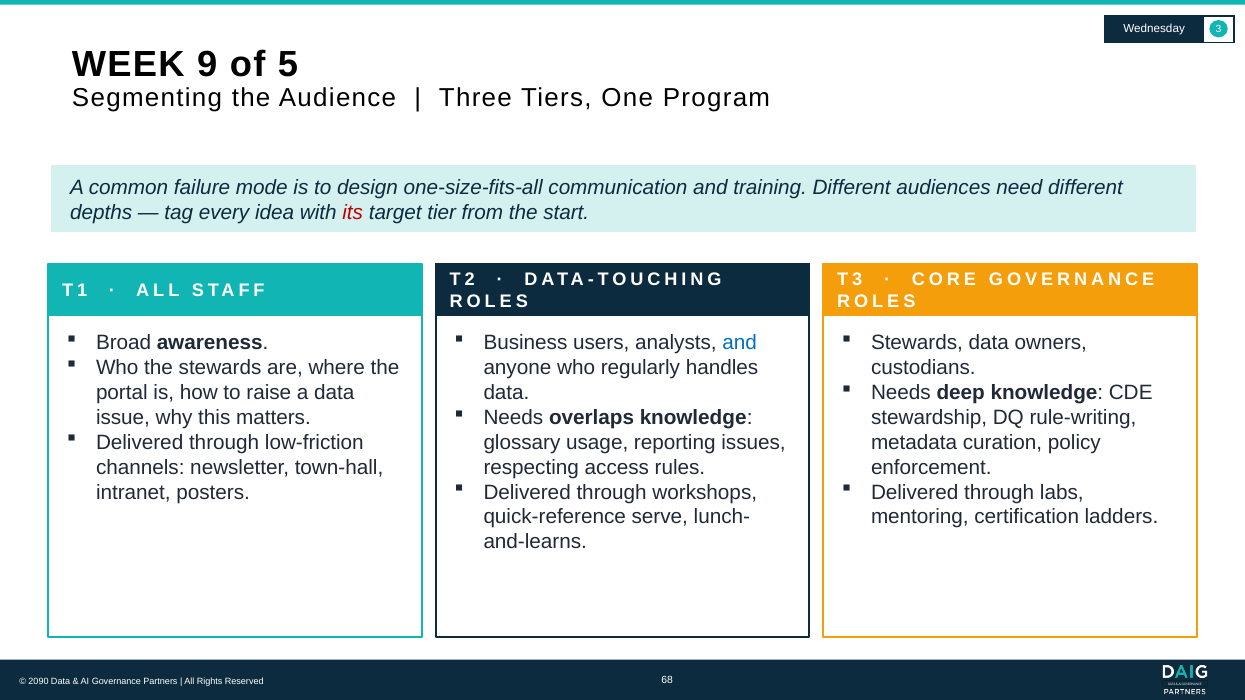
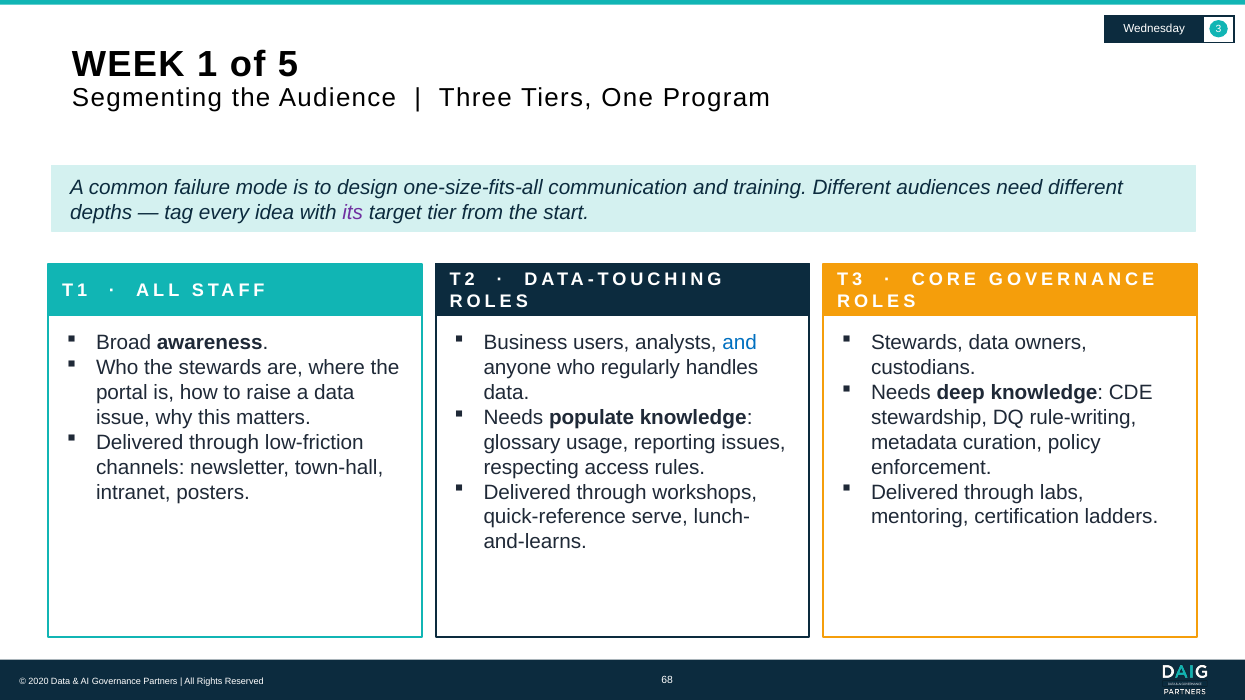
9: 9 -> 1 (207, 64)
its colour: red -> purple (353, 212)
overlaps: overlaps -> populate (592, 418)
2090: 2090 -> 2020 (39, 682)
